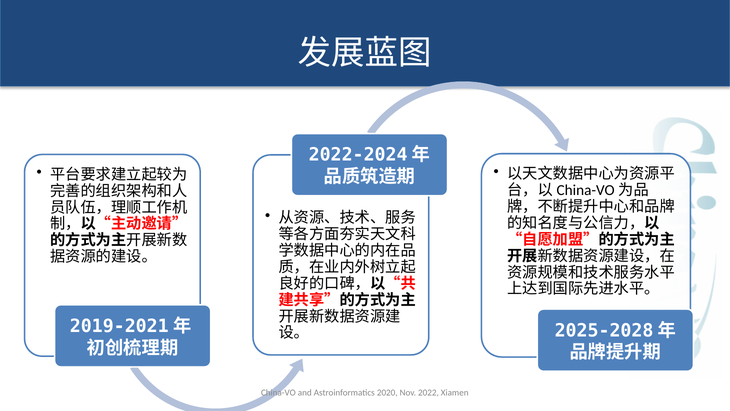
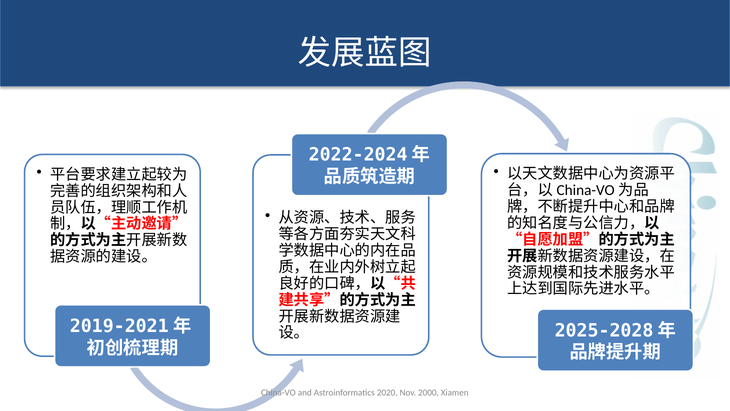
2022: 2022 -> 2000 (428, 392)
